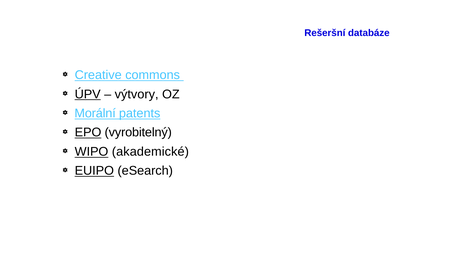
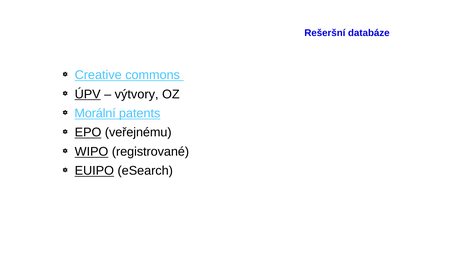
vyrobitelný: vyrobitelný -> veřejnému (138, 133)
akademické: akademické -> registrované (150, 152)
